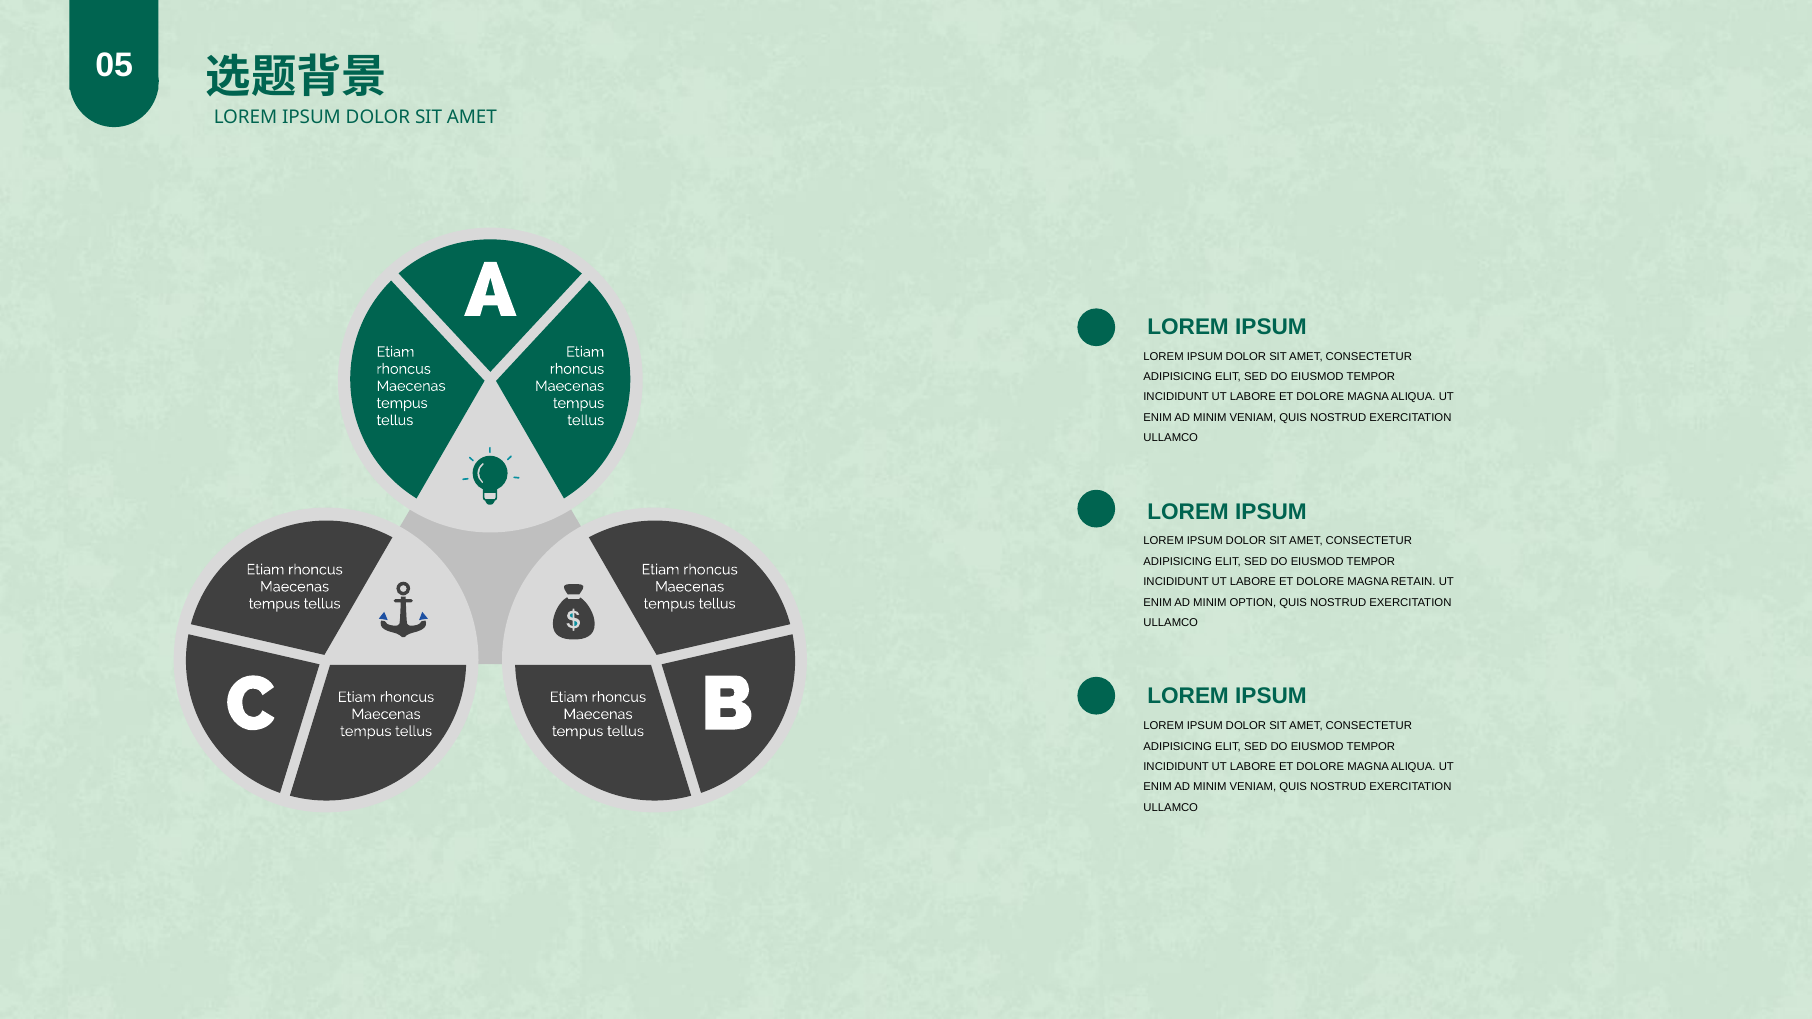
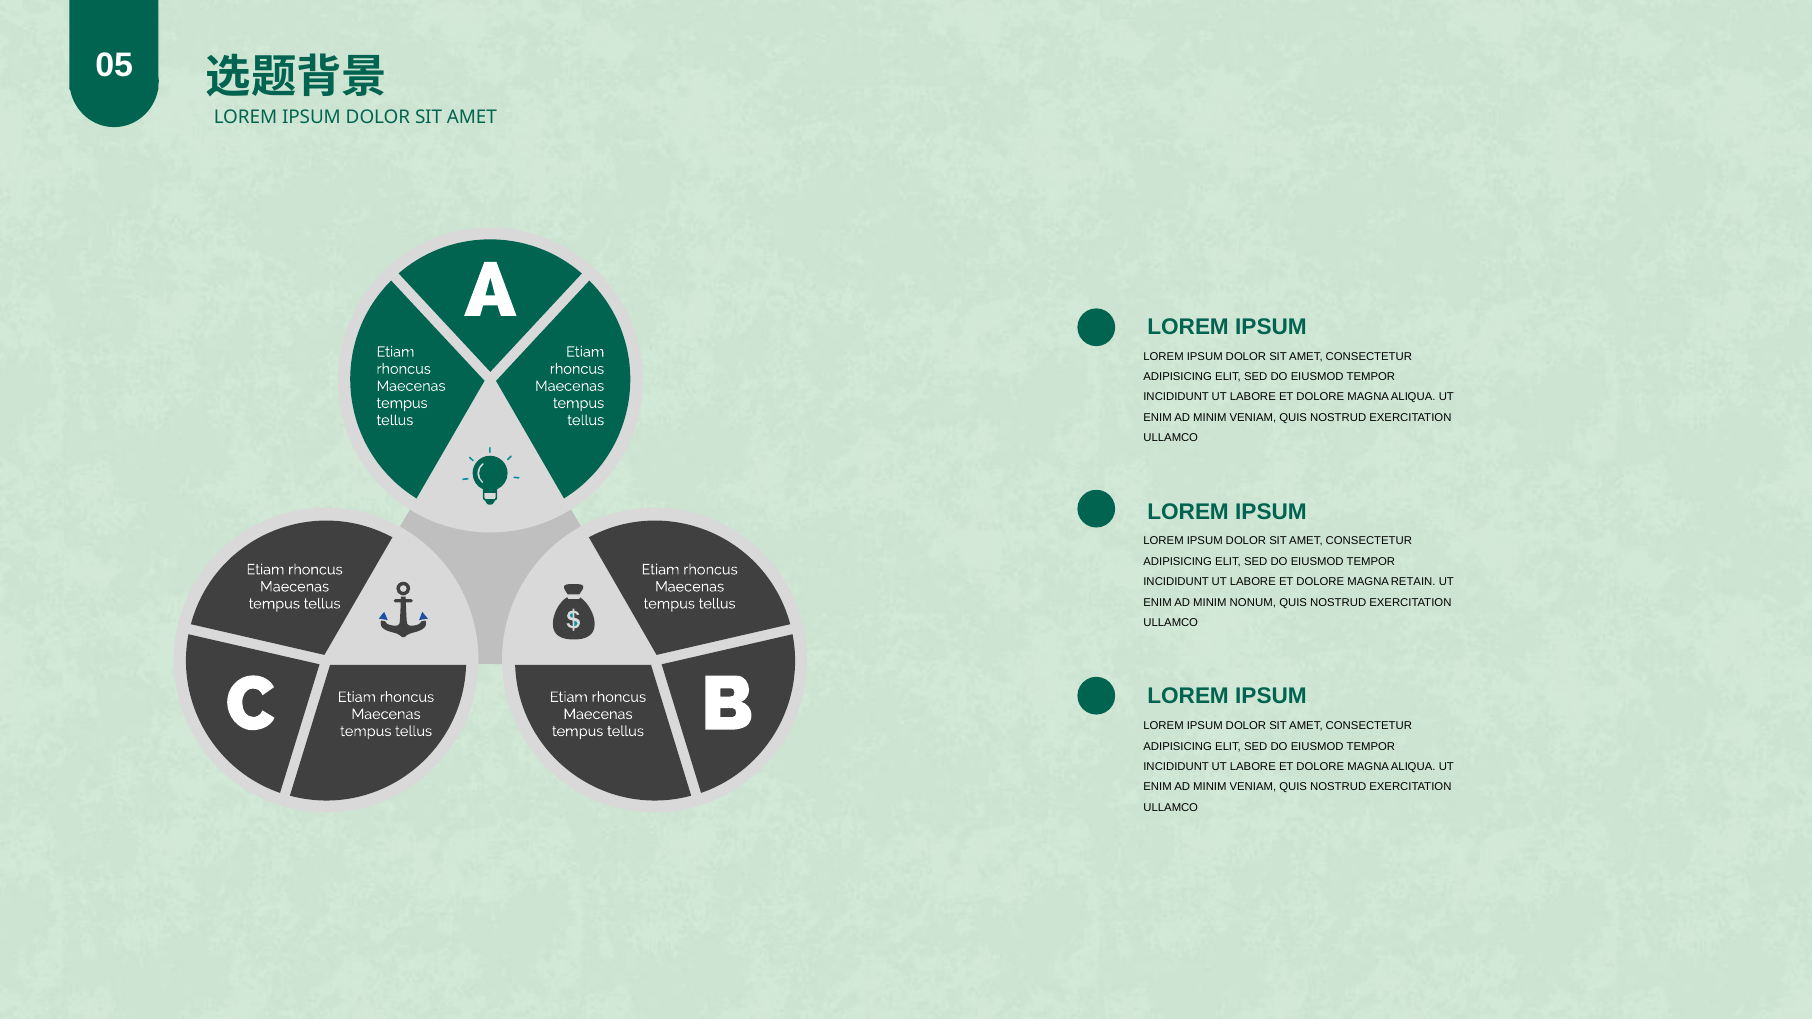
OPTION: OPTION -> NONUM (1253, 602)
